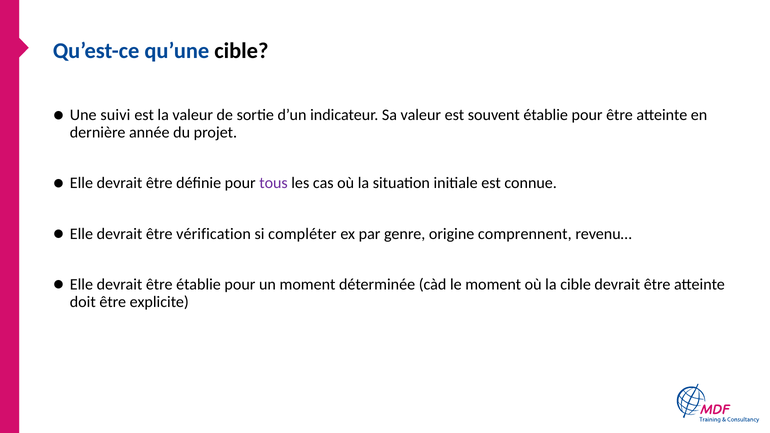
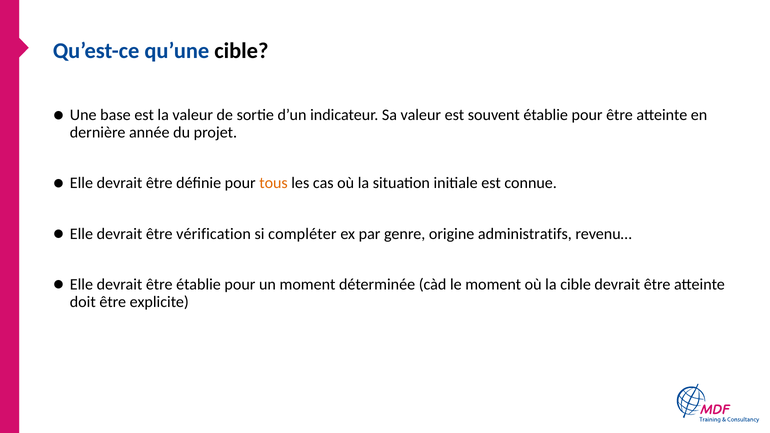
suivi: suivi -> base (115, 115)
tous colour: purple -> orange (274, 183)
comprennent: comprennent -> administratifs (525, 234)
